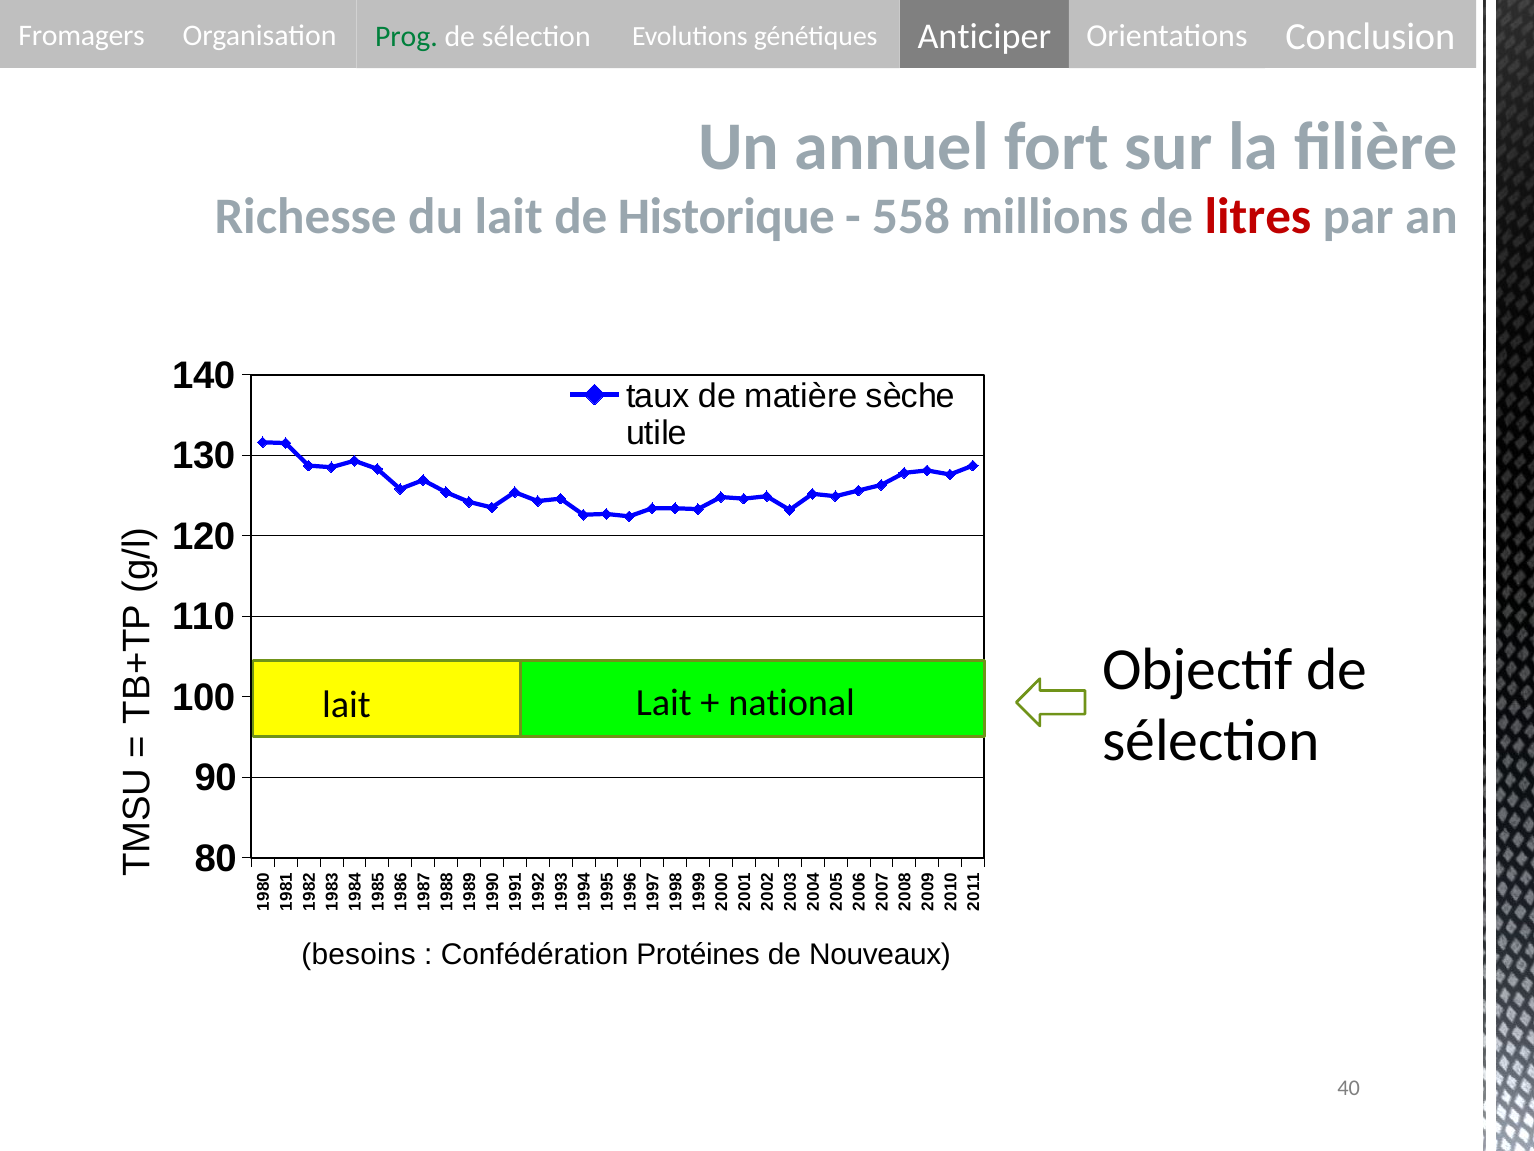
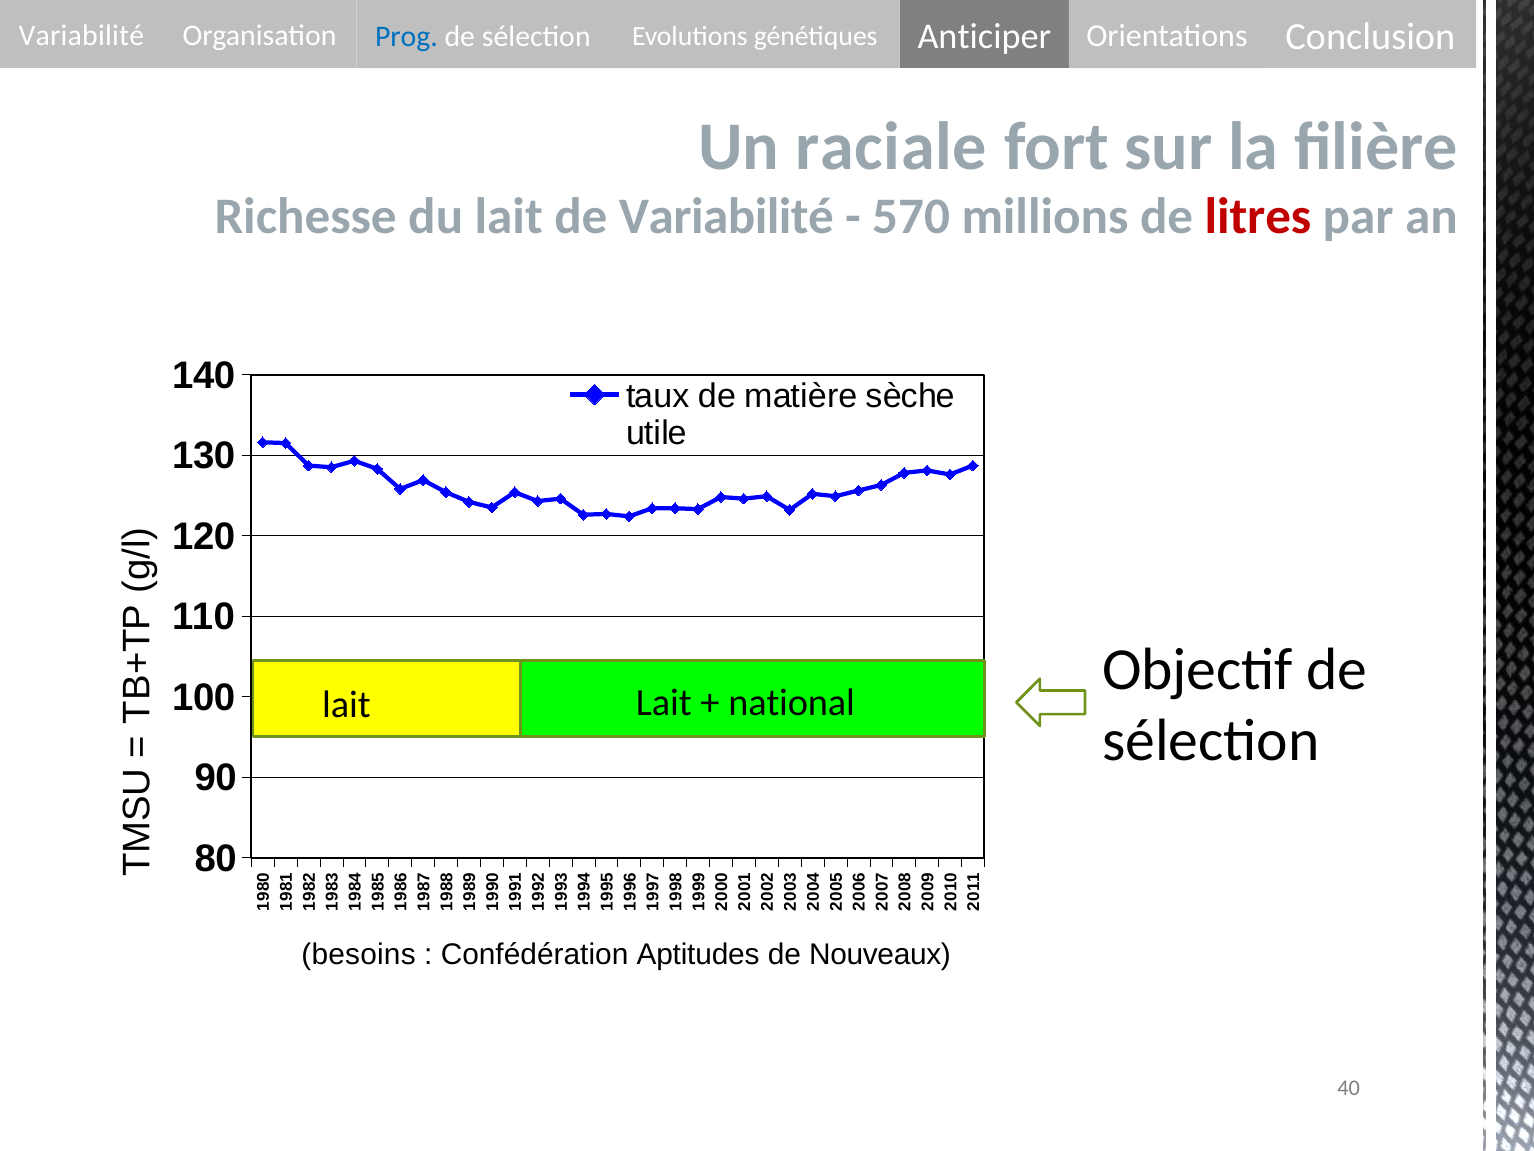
Fromagers: Fromagers -> Variabilité (81, 36)
Prog colour: green -> blue (406, 36)
annuel: annuel -> raciale (891, 146)
de Historique: Historique -> Variabilité (726, 217)
558: 558 -> 570 (911, 217)
Protéines: Protéines -> Aptitudes (698, 954)
